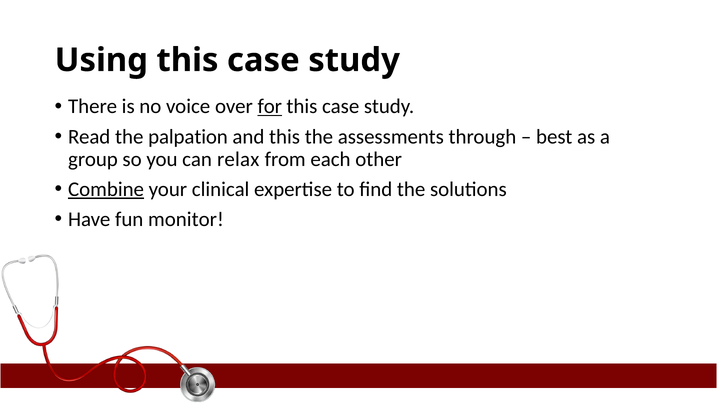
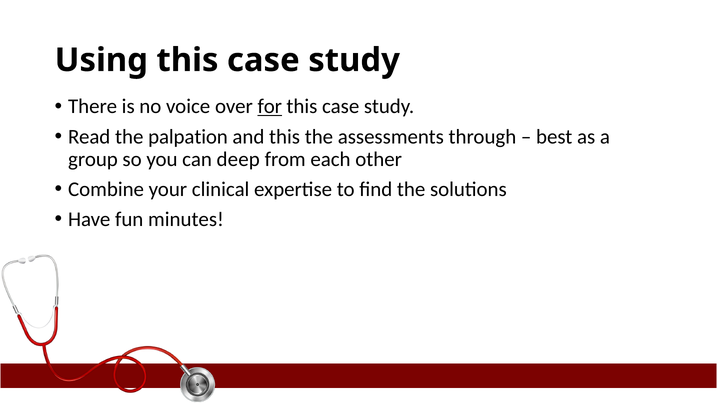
relax: relax -> deep (238, 159)
Combine underline: present -> none (106, 189)
monitor: monitor -> minutes (186, 219)
